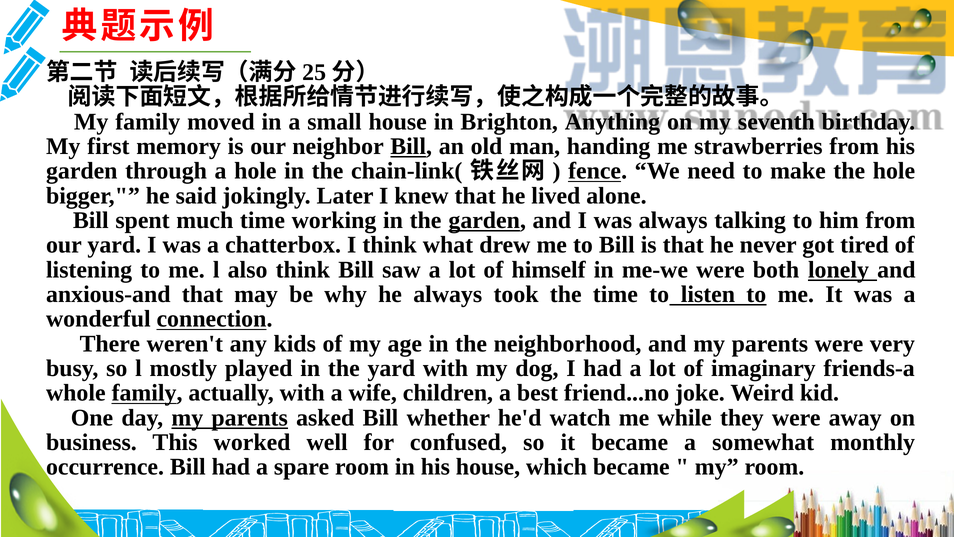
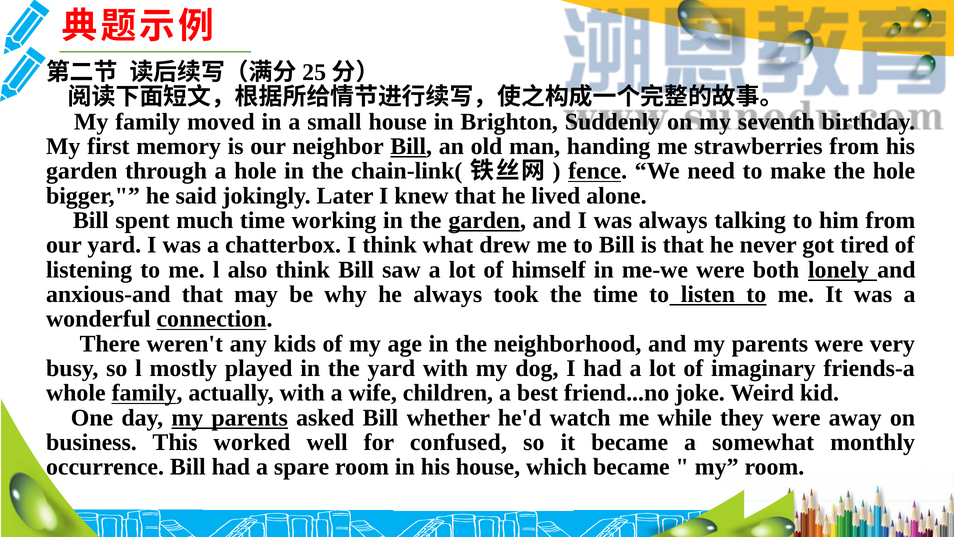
Anything: Anything -> Suddenly (612, 122)
